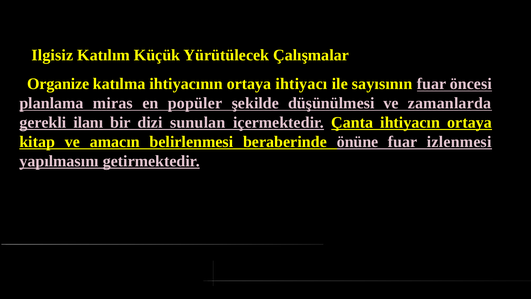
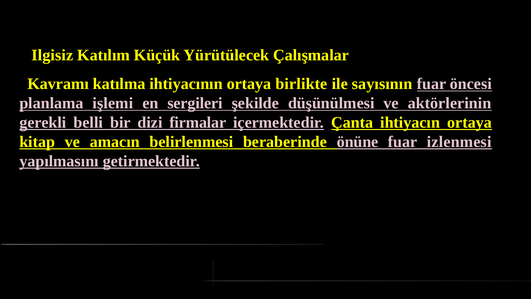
Organize: Organize -> Kavramı (58, 84)
ihtiyacı: ihtiyacı -> birlikte (301, 84)
miras: miras -> işlemi (113, 103)
popüler: popüler -> sergileri (195, 103)
zamanlarda: zamanlarda -> aktörlerinin (450, 103)
ilanı: ilanı -> belli (88, 122)
sunulan: sunulan -> firmalar (198, 122)
